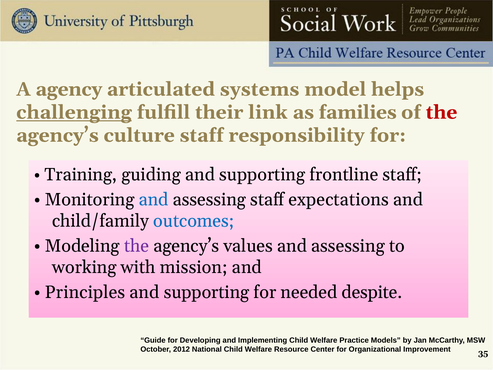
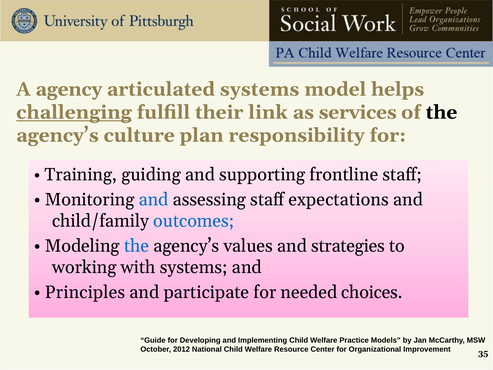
families: families -> services (358, 112)
the colour: red -> black (442, 112)
culture staff: staff -> plan (202, 135)
the colour: purple -> blue (137, 246)
values and assessing: assessing -> strategies (348, 246)
with mission: mission -> systems (194, 267)
supporting: supporting -> participate (206, 292)
despite: despite -> choices (372, 292)
